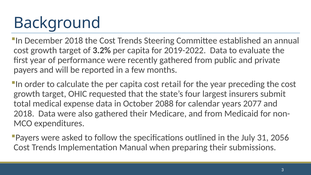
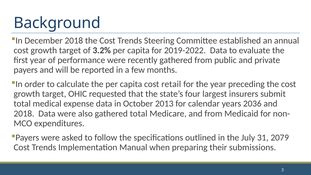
2088: 2088 -> 2013 (164, 104)
2077: 2077 -> 2036 (252, 104)
gathered their: their -> total (139, 113)
2056: 2056 -> 2079 (280, 138)
